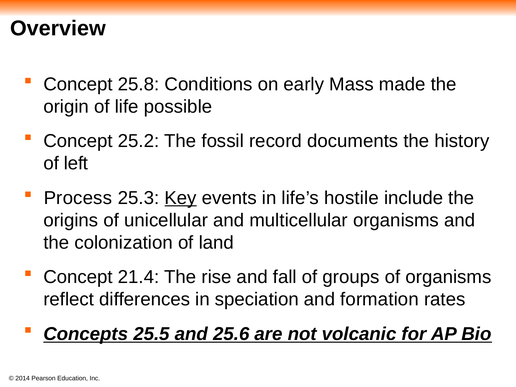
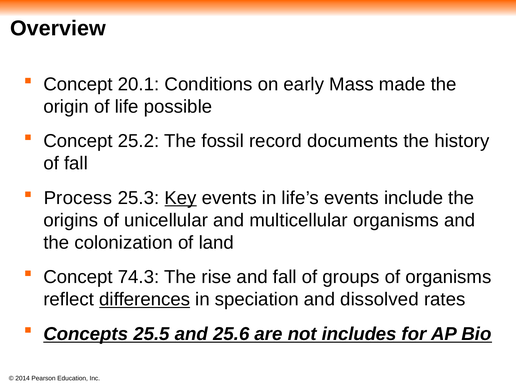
25.8: 25.8 -> 20.1 (139, 84)
of left: left -> fall (76, 163)
life’s hostile: hostile -> events (351, 198)
21.4: 21.4 -> 74.3 (139, 277)
differences underline: none -> present (145, 299)
formation: formation -> dissolved (380, 299)
volcanic: volcanic -> includes (359, 334)
